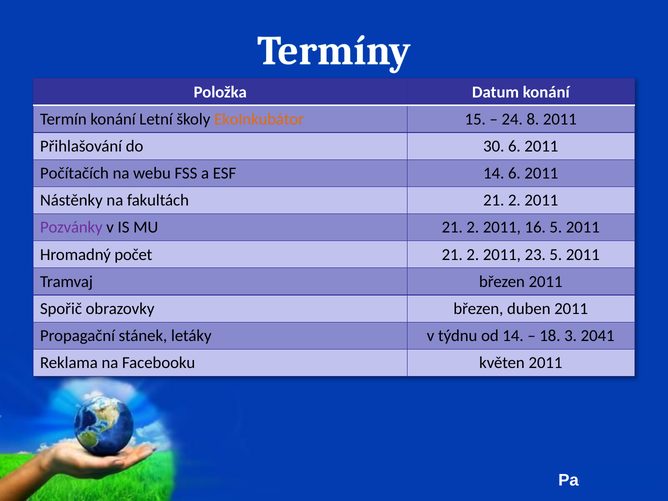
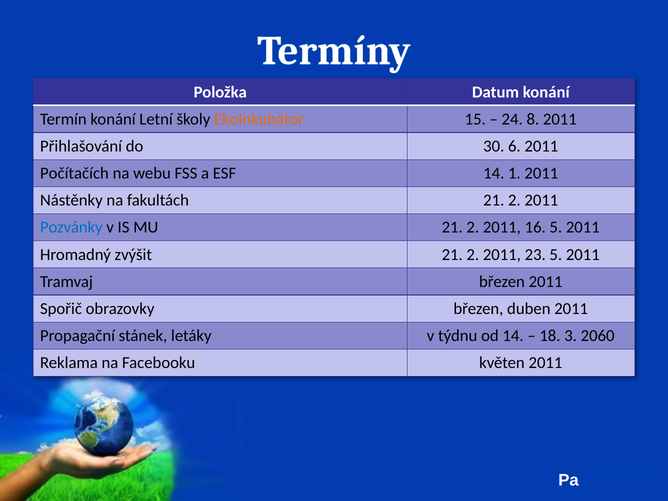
14 6: 6 -> 1 (514, 173)
Pozvánky colour: purple -> blue (71, 227)
počet: počet -> zvýšit (133, 255)
2041: 2041 -> 2060 (598, 336)
